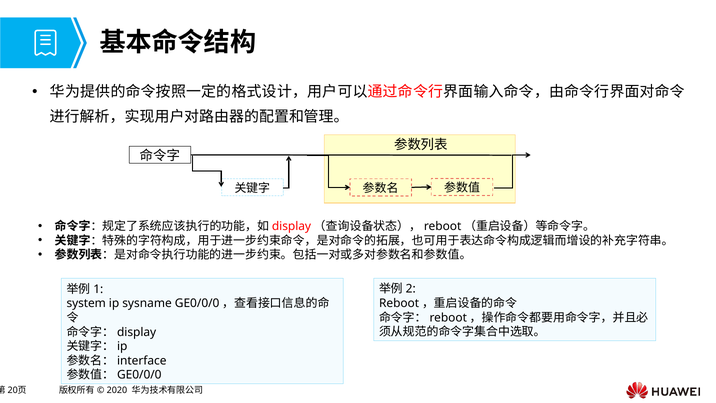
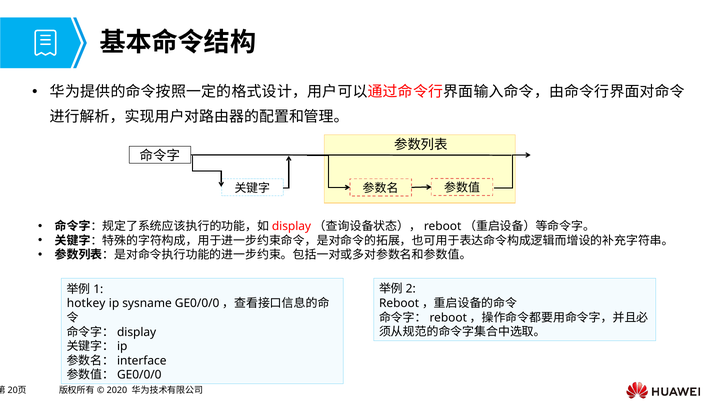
system: system -> hotkey (86, 303)
